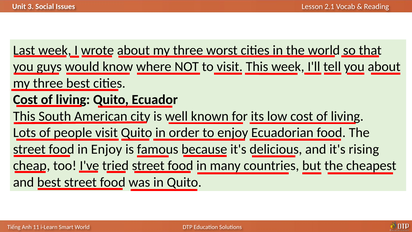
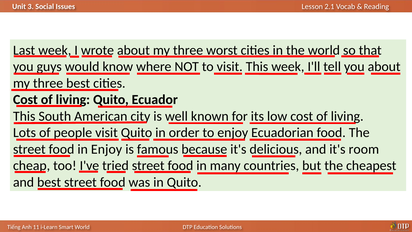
rising: rising -> room (364, 149)
